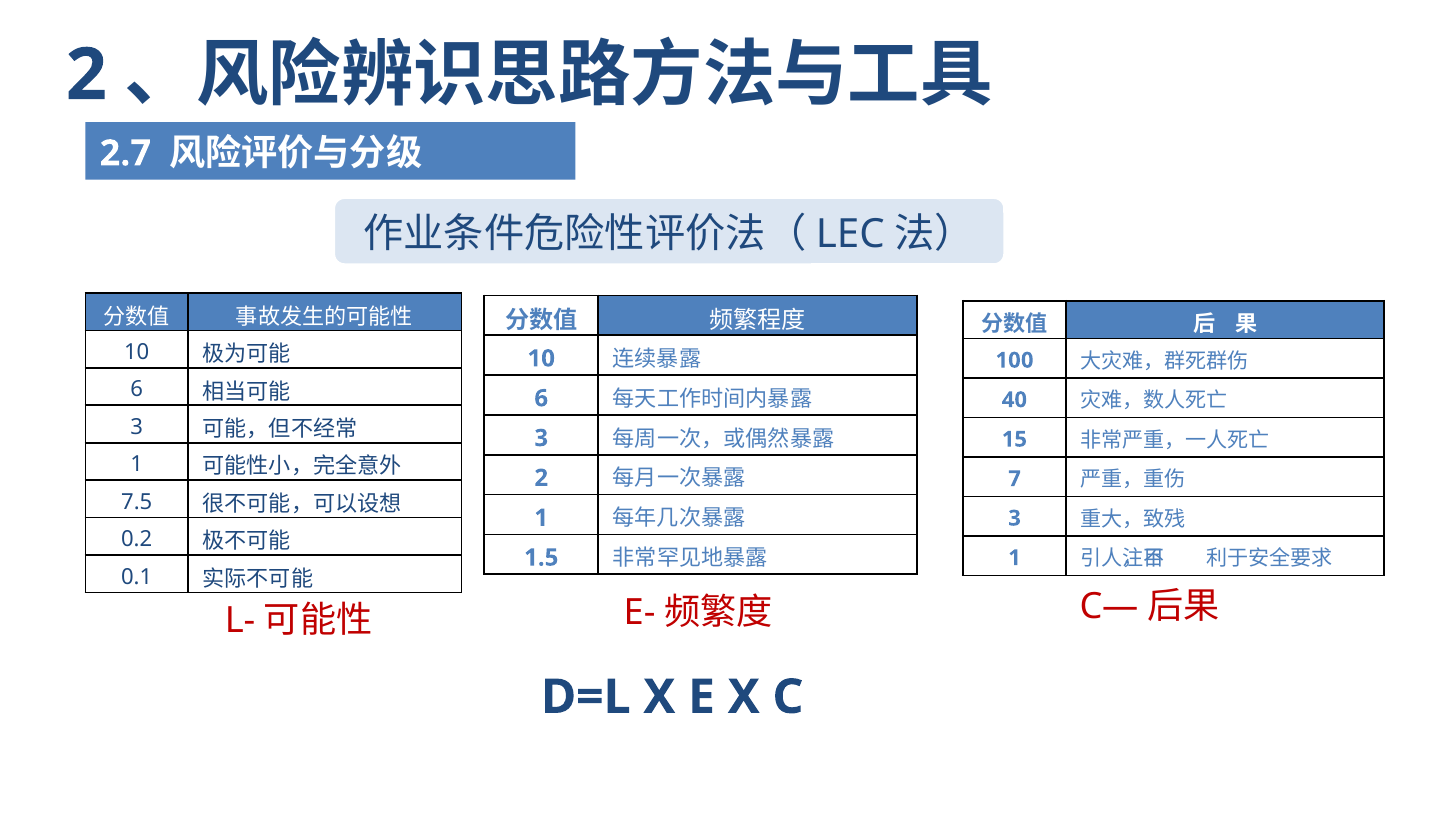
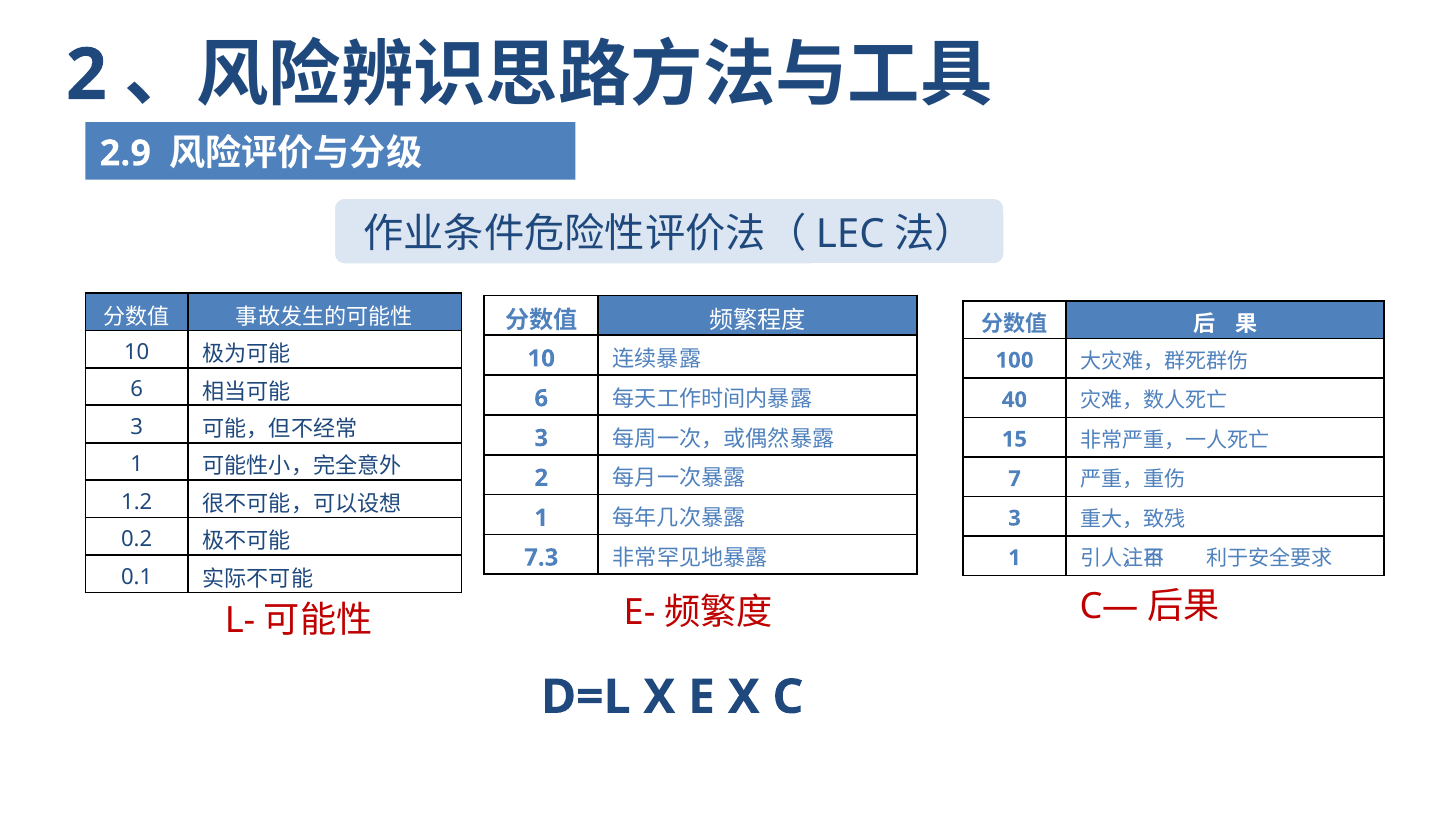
2.7: 2.7 -> 2.9 (125, 153)
7.5: 7.5 -> 1.2 (137, 502)
1.5: 1.5 -> 7.3 (541, 558)
